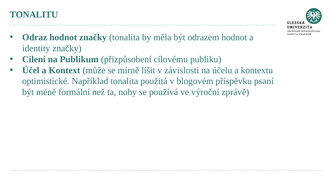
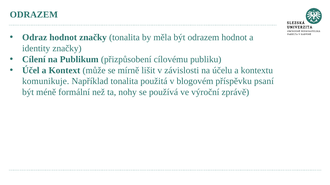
TONALITU: TONALITU -> ODRAZEM (34, 15)
optimistické: optimistické -> komunikuje (46, 81)
